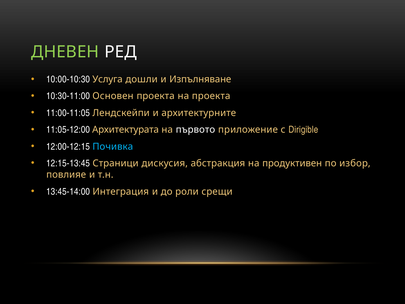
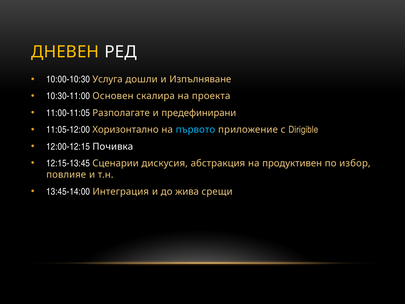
ДНЕВЕН colour: light green -> yellow (65, 52)
Основен проекта: проекта -> скалира (156, 96)
Лендскейпи: Лендскейпи -> Разполагате (121, 113)
архитектурните: архитектурните -> предефинирани (199, 113)
Архитектурата: Архитектурата -> Хоризонтално (126, 130)
първото colour: white -> light blue (195, 130)
Почивка colour: light blue -> white (113, 146)
Страници: Страници -> Сценарии (116, 163)
роли: роли -> жива (187, 191)
